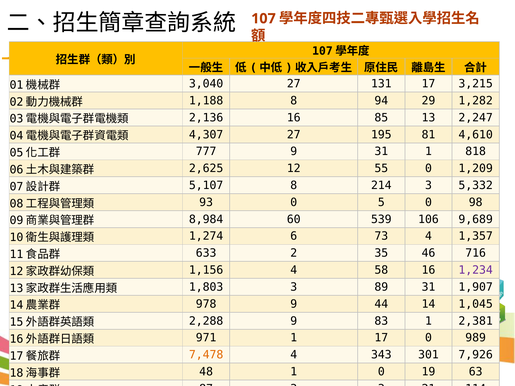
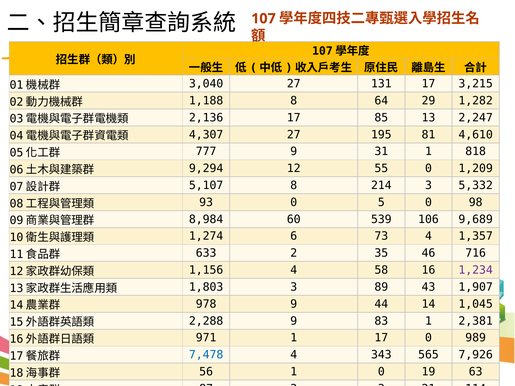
94: 94 -> 64 (381, 101)
2,136 16: 16 -> 17 (294, 118)
2,625: 2,625 -> 9,294 (206, 169)
89 31: 31 -> 43 (428, 287)
7,478 colour: orange -> blue (206, 355)
301: 301 -> 565 (428, 355)
48: 48 -> 56 (206, 372)
